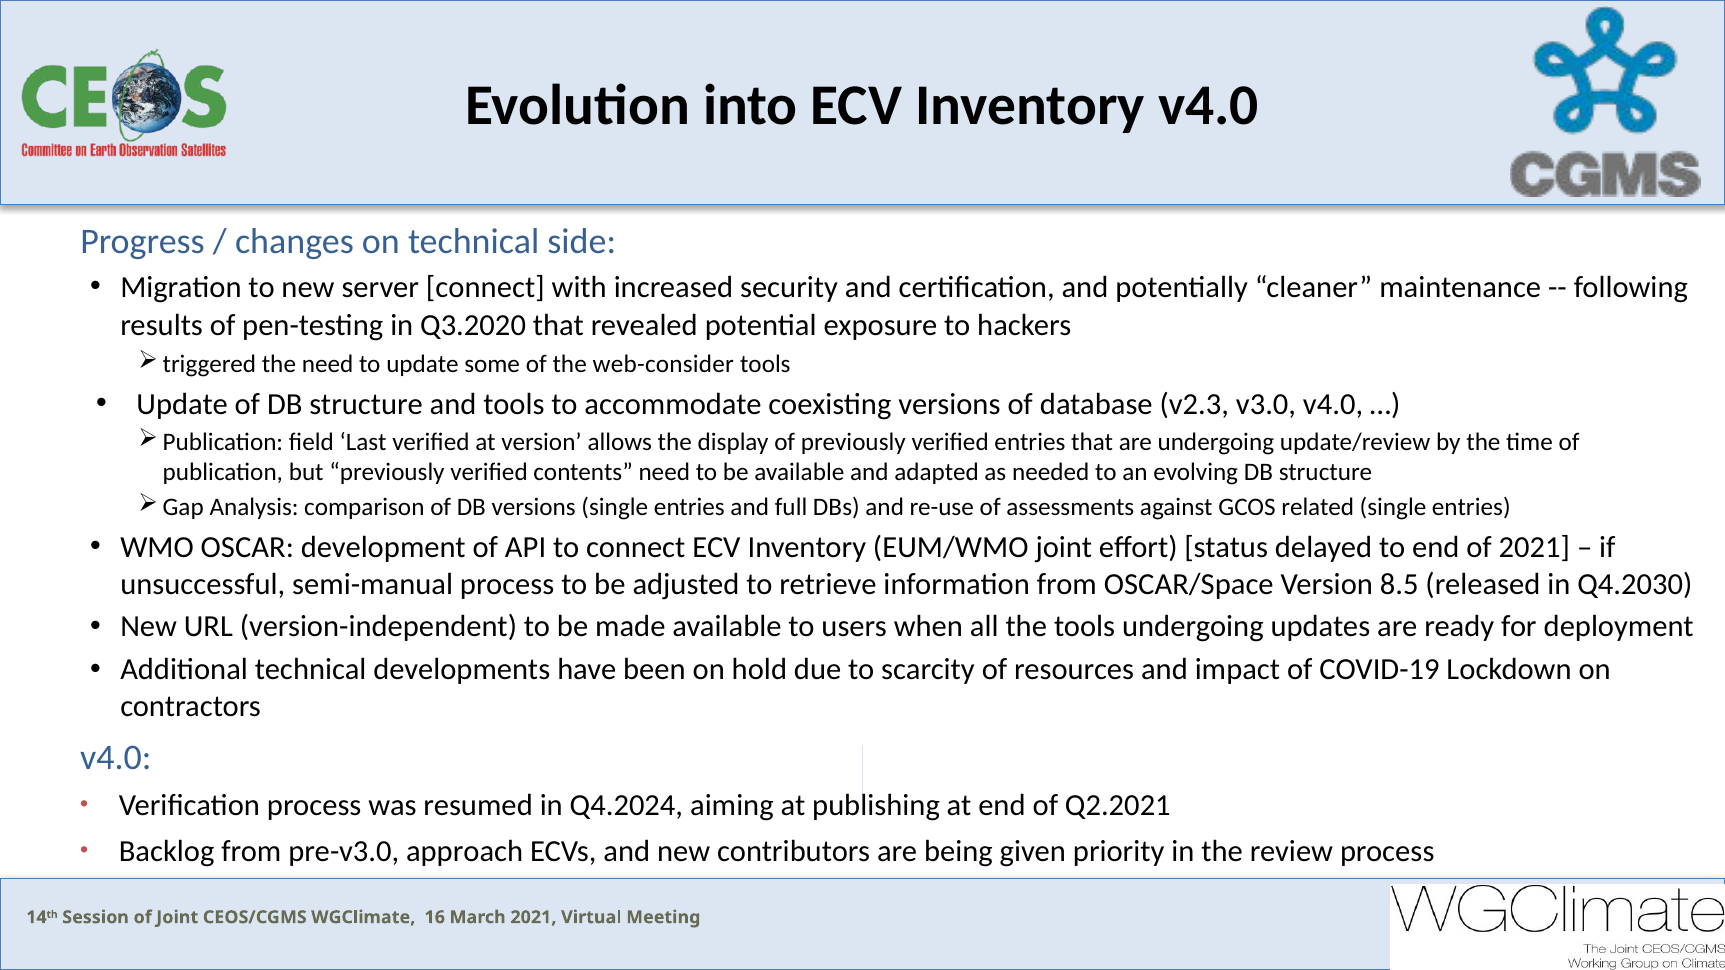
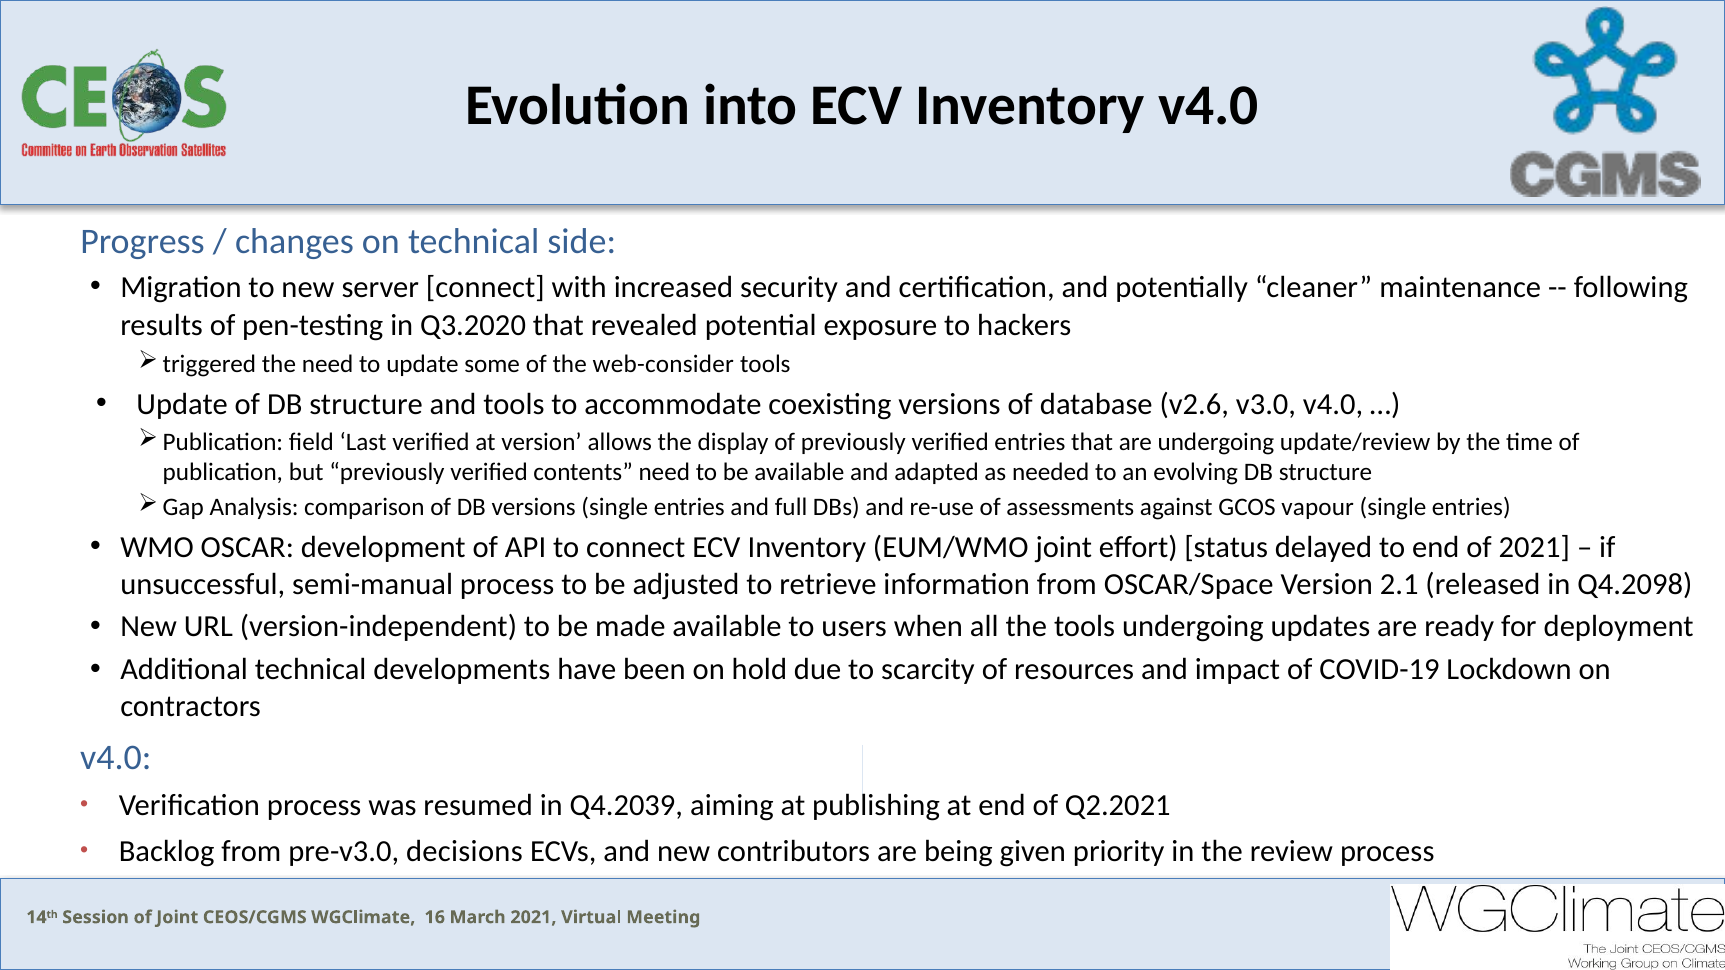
v2.3: v2.3 -> v2.6 (1194, 404)
related: related -> vapour (1318, 508)
8.5: 8.5 -> 2.1 (1399, 584)
Q4.2030: Q4.2030 -> Q4.2098 (1635, 584)
Q4.2024: Q4.2024 -> Q4.2039 (626, 806)
approach: approach -> decisions (464, 852)
